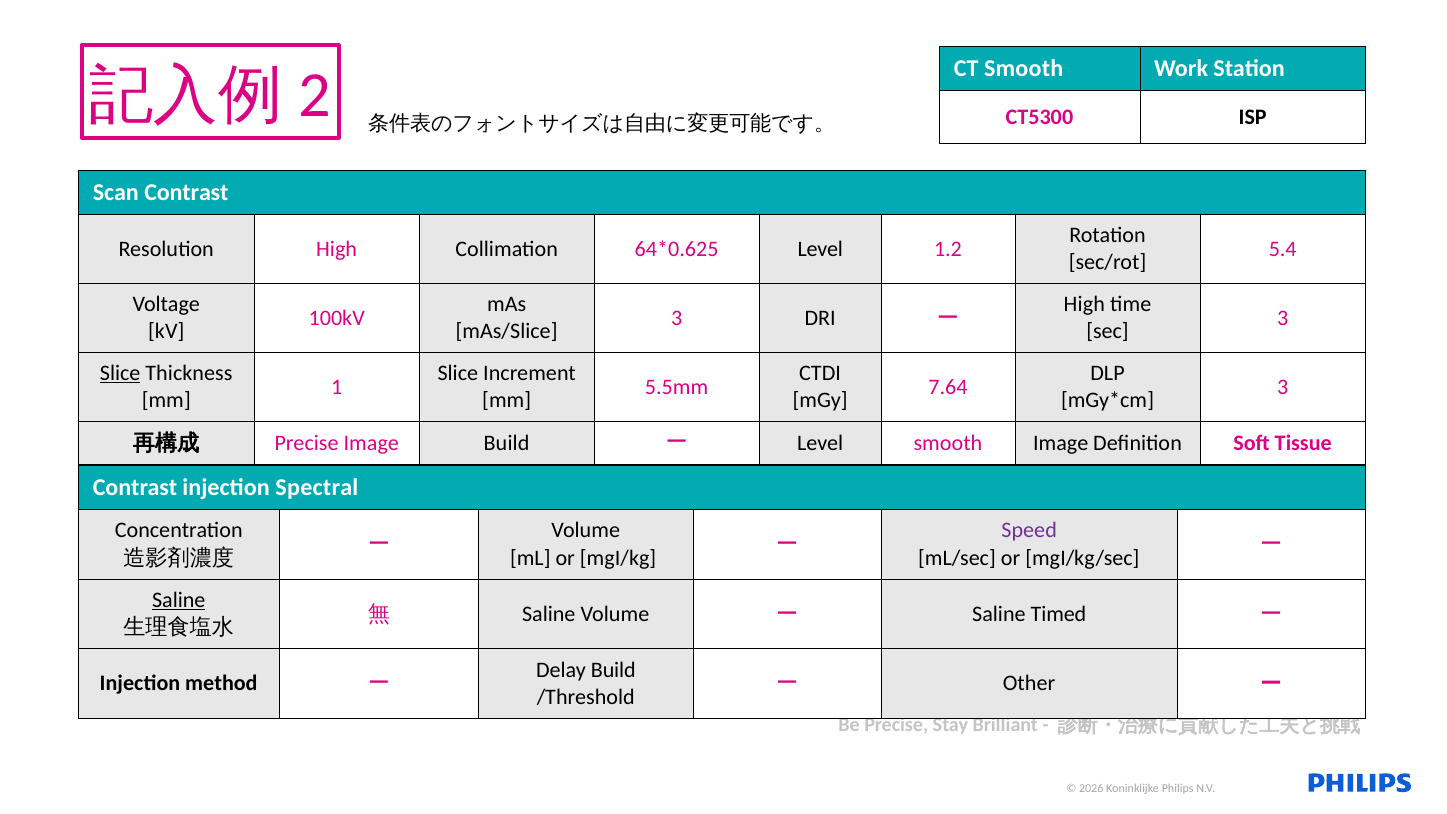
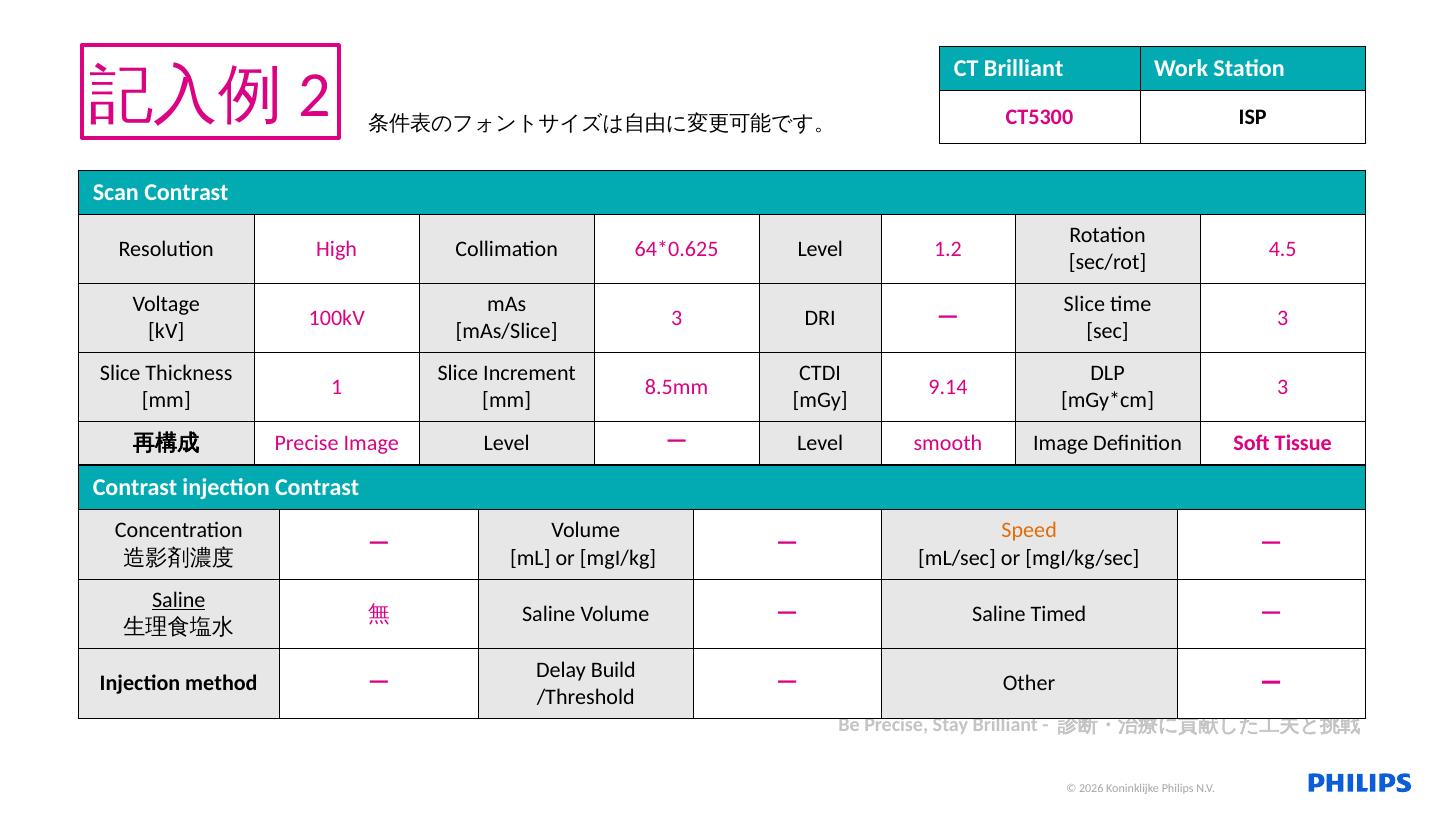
CT Smooth: Smooth -> Brilliant (1024, 68)
5.4: 5.4 -> 4.5 (1283, 249)
High: High -> Slice (1084, 304)
Slice underline: present -> none (120, 373)
5.5mm: 5.5mm -> 8.5mm (677, 387)
7.64: 7.64 -> 9.14 (948, 387)
Image Build: Build -> Level (507, 443)
injection Spectral: Spectral -> Contrast (317, 487)
Speed colour: purple -> orange (1029, 531)
